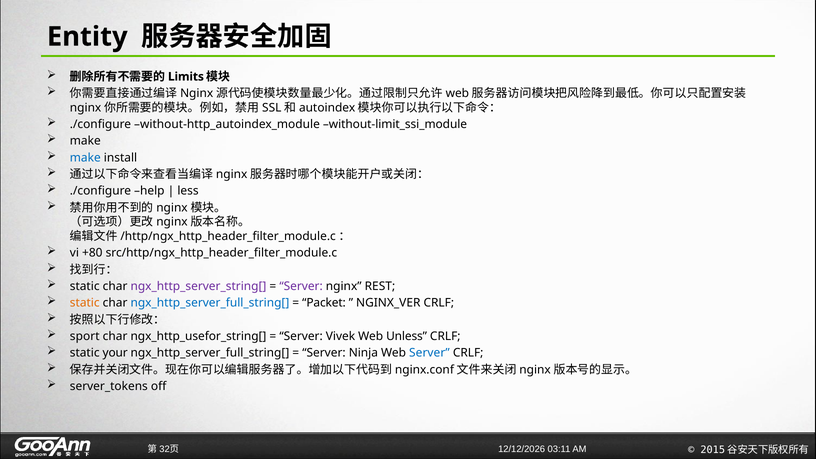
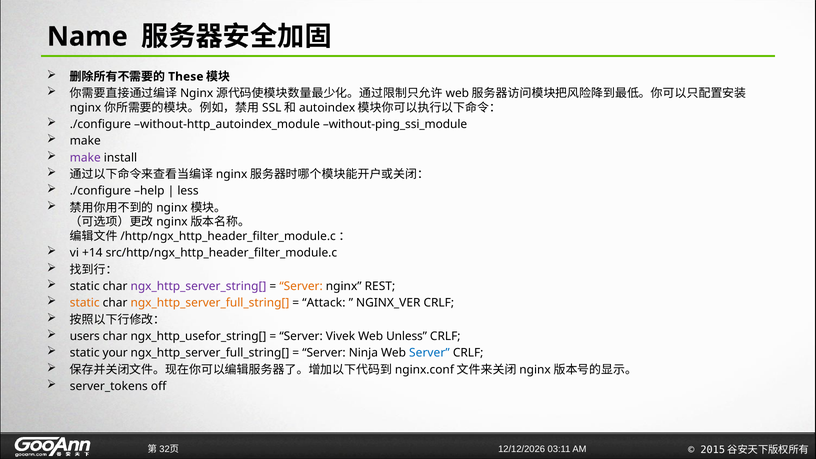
Entity: Entity -> Name (87, 37)
Limits: Limits -> These (186, 77)
without-limit_ssi_module: without-limit_ssi_module -> without-ping_ssi_module (395, 124)
make colour: blue -> purple (85, 158)
+80: +80 -> +14 (92, 253)
Server colour: purple -> orange (301, 286)
ngx_http_server_full_string[ colour: blue -> orange (210, 303)
Packet: Packet -> Attack (324, 303)
sport: sport -> users (85, 336)
